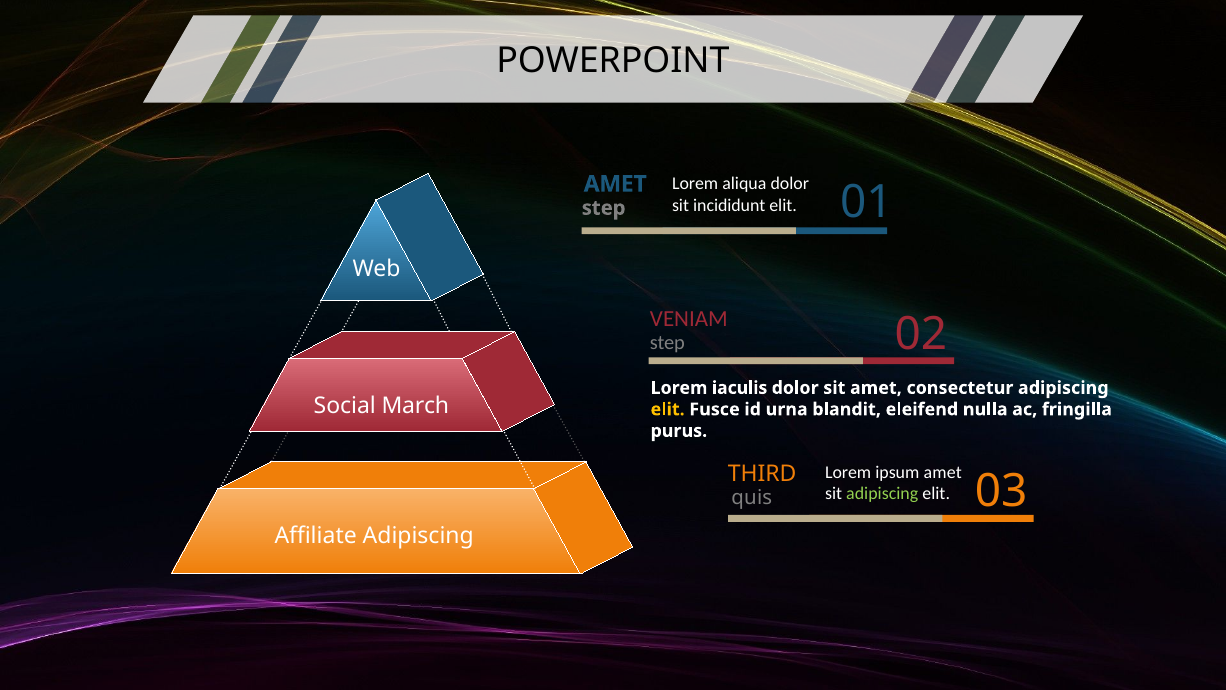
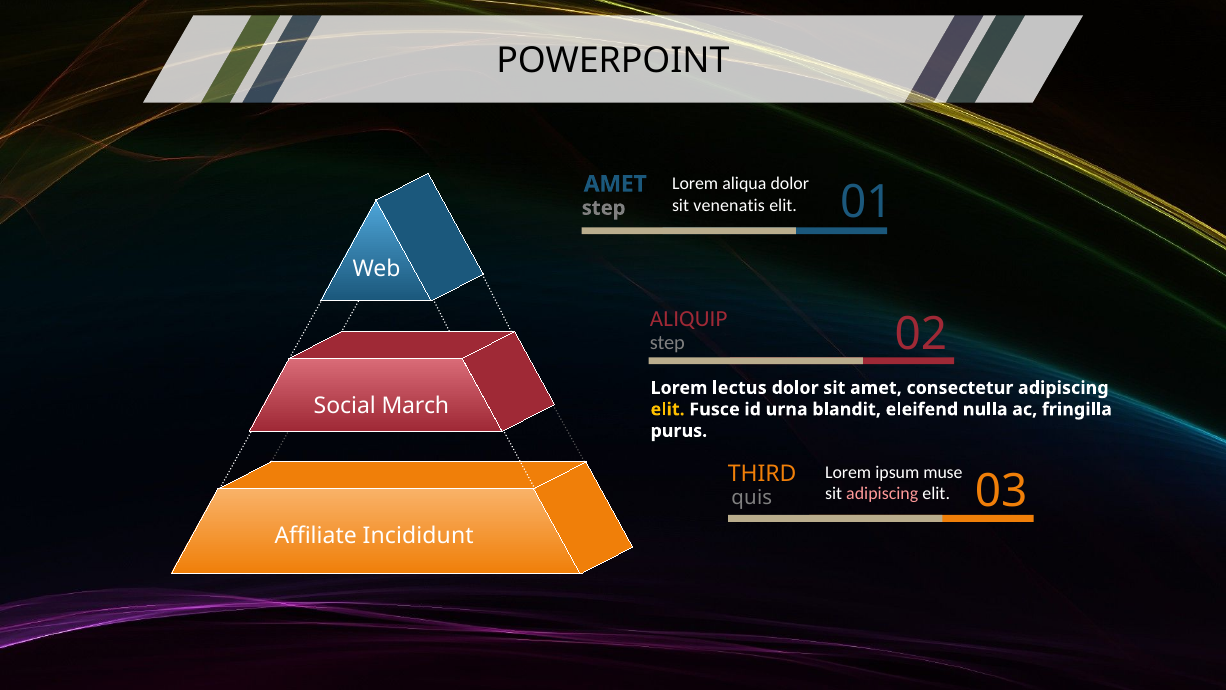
incididunt: incididunt -> venenatis (729, 205)
VENIAM: VENIAM -> ALIQUIP (689, 318)
iaculis: iaculis -> lectus (739, 388)
ipsum amet: amet -> muse (943, 472)
adipiscing colour: light green -> pink (882, 493)
Affiliate Adipiscing: Adipiscing -> Incididunt (418, 535)
